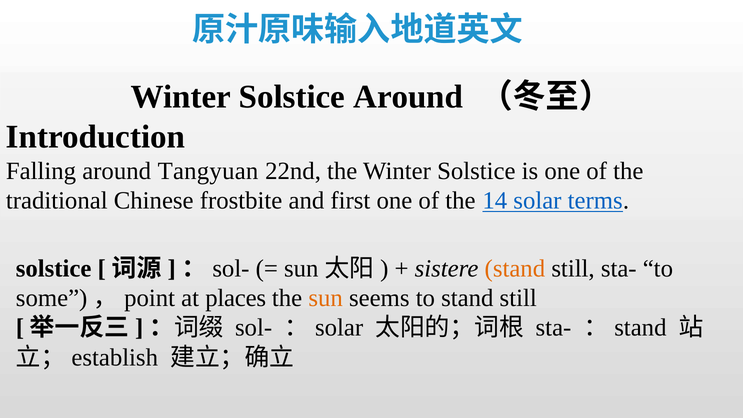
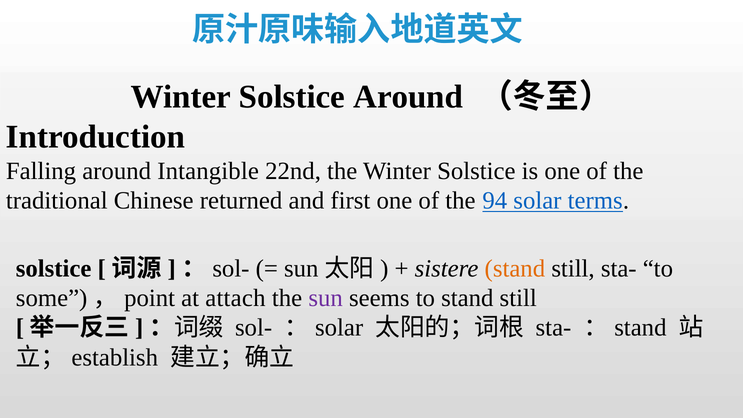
Tangyuan: Tangyuan -> Intangible (208, 171)
frostbite: frostbite -> returned (241, 201)
14: 14 -> 94 (495, 201)
places: places -> attach (235, 298)
sun colour: orange -> purple (326, 298)
